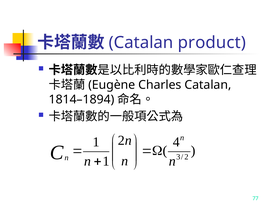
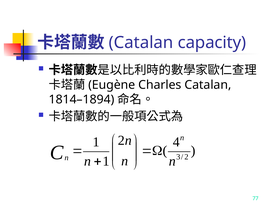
product: product -> capacity (212, 43)
